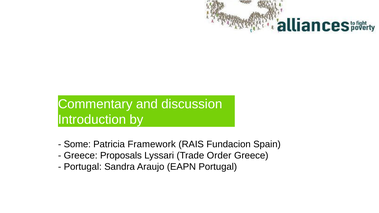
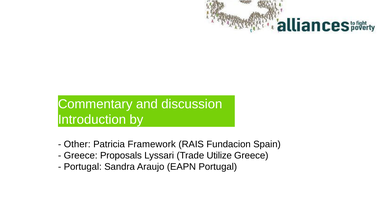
Some: Some -> Other (77, 144)
Order: Order -> Utilize (219, 156)
